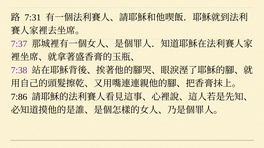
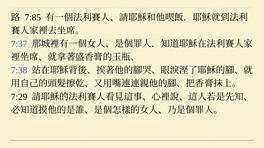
7:31: 7:31 -> 7:85 (33, 17)
7:37 colour: purple -> blue (19, 44)
7:86: 7:86 -> 7:29 (19, 97)
